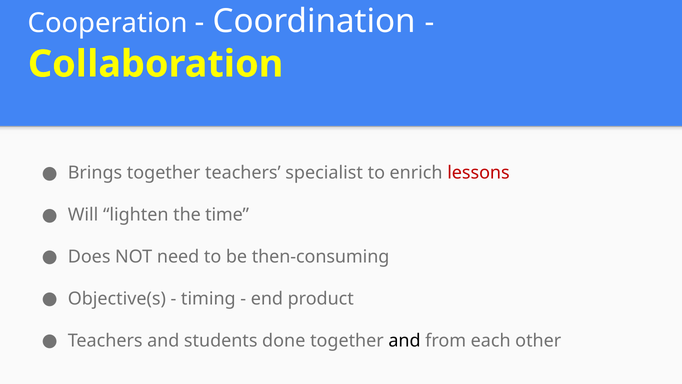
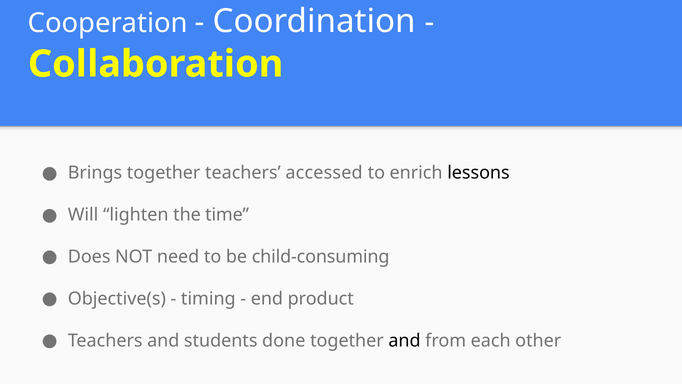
specialist: specialist -> accessed (324, 173)
lessons colour: red -> black (478, 173)
then-consuming: then-consuming -> child-consuming (321, 257)
